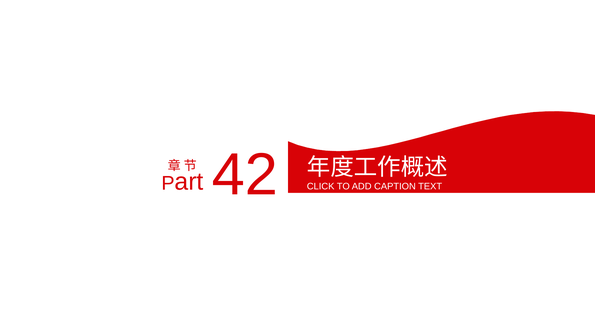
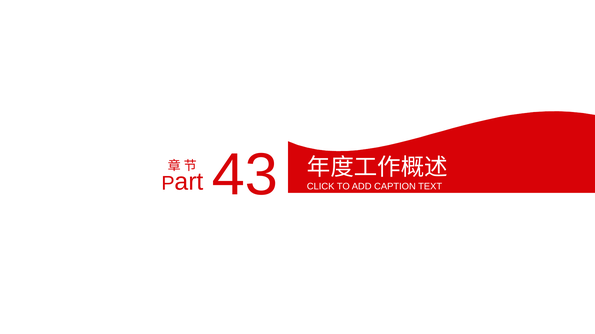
42: 42 -> 43 (245, 175)
